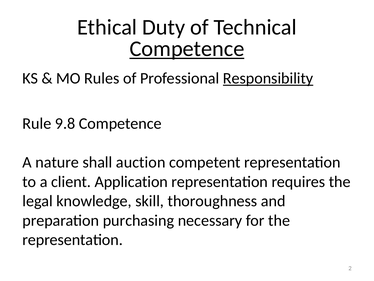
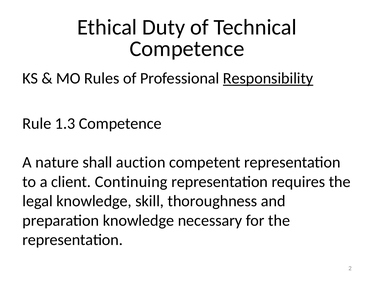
Competence underline: present -> none (187, 49)
9.8: 9.8 -> 1.3 (65, 123)
Application: Application -> Continuing (131, 181)
preparation purchasing: purchasing -> knowledge (138, 220)
